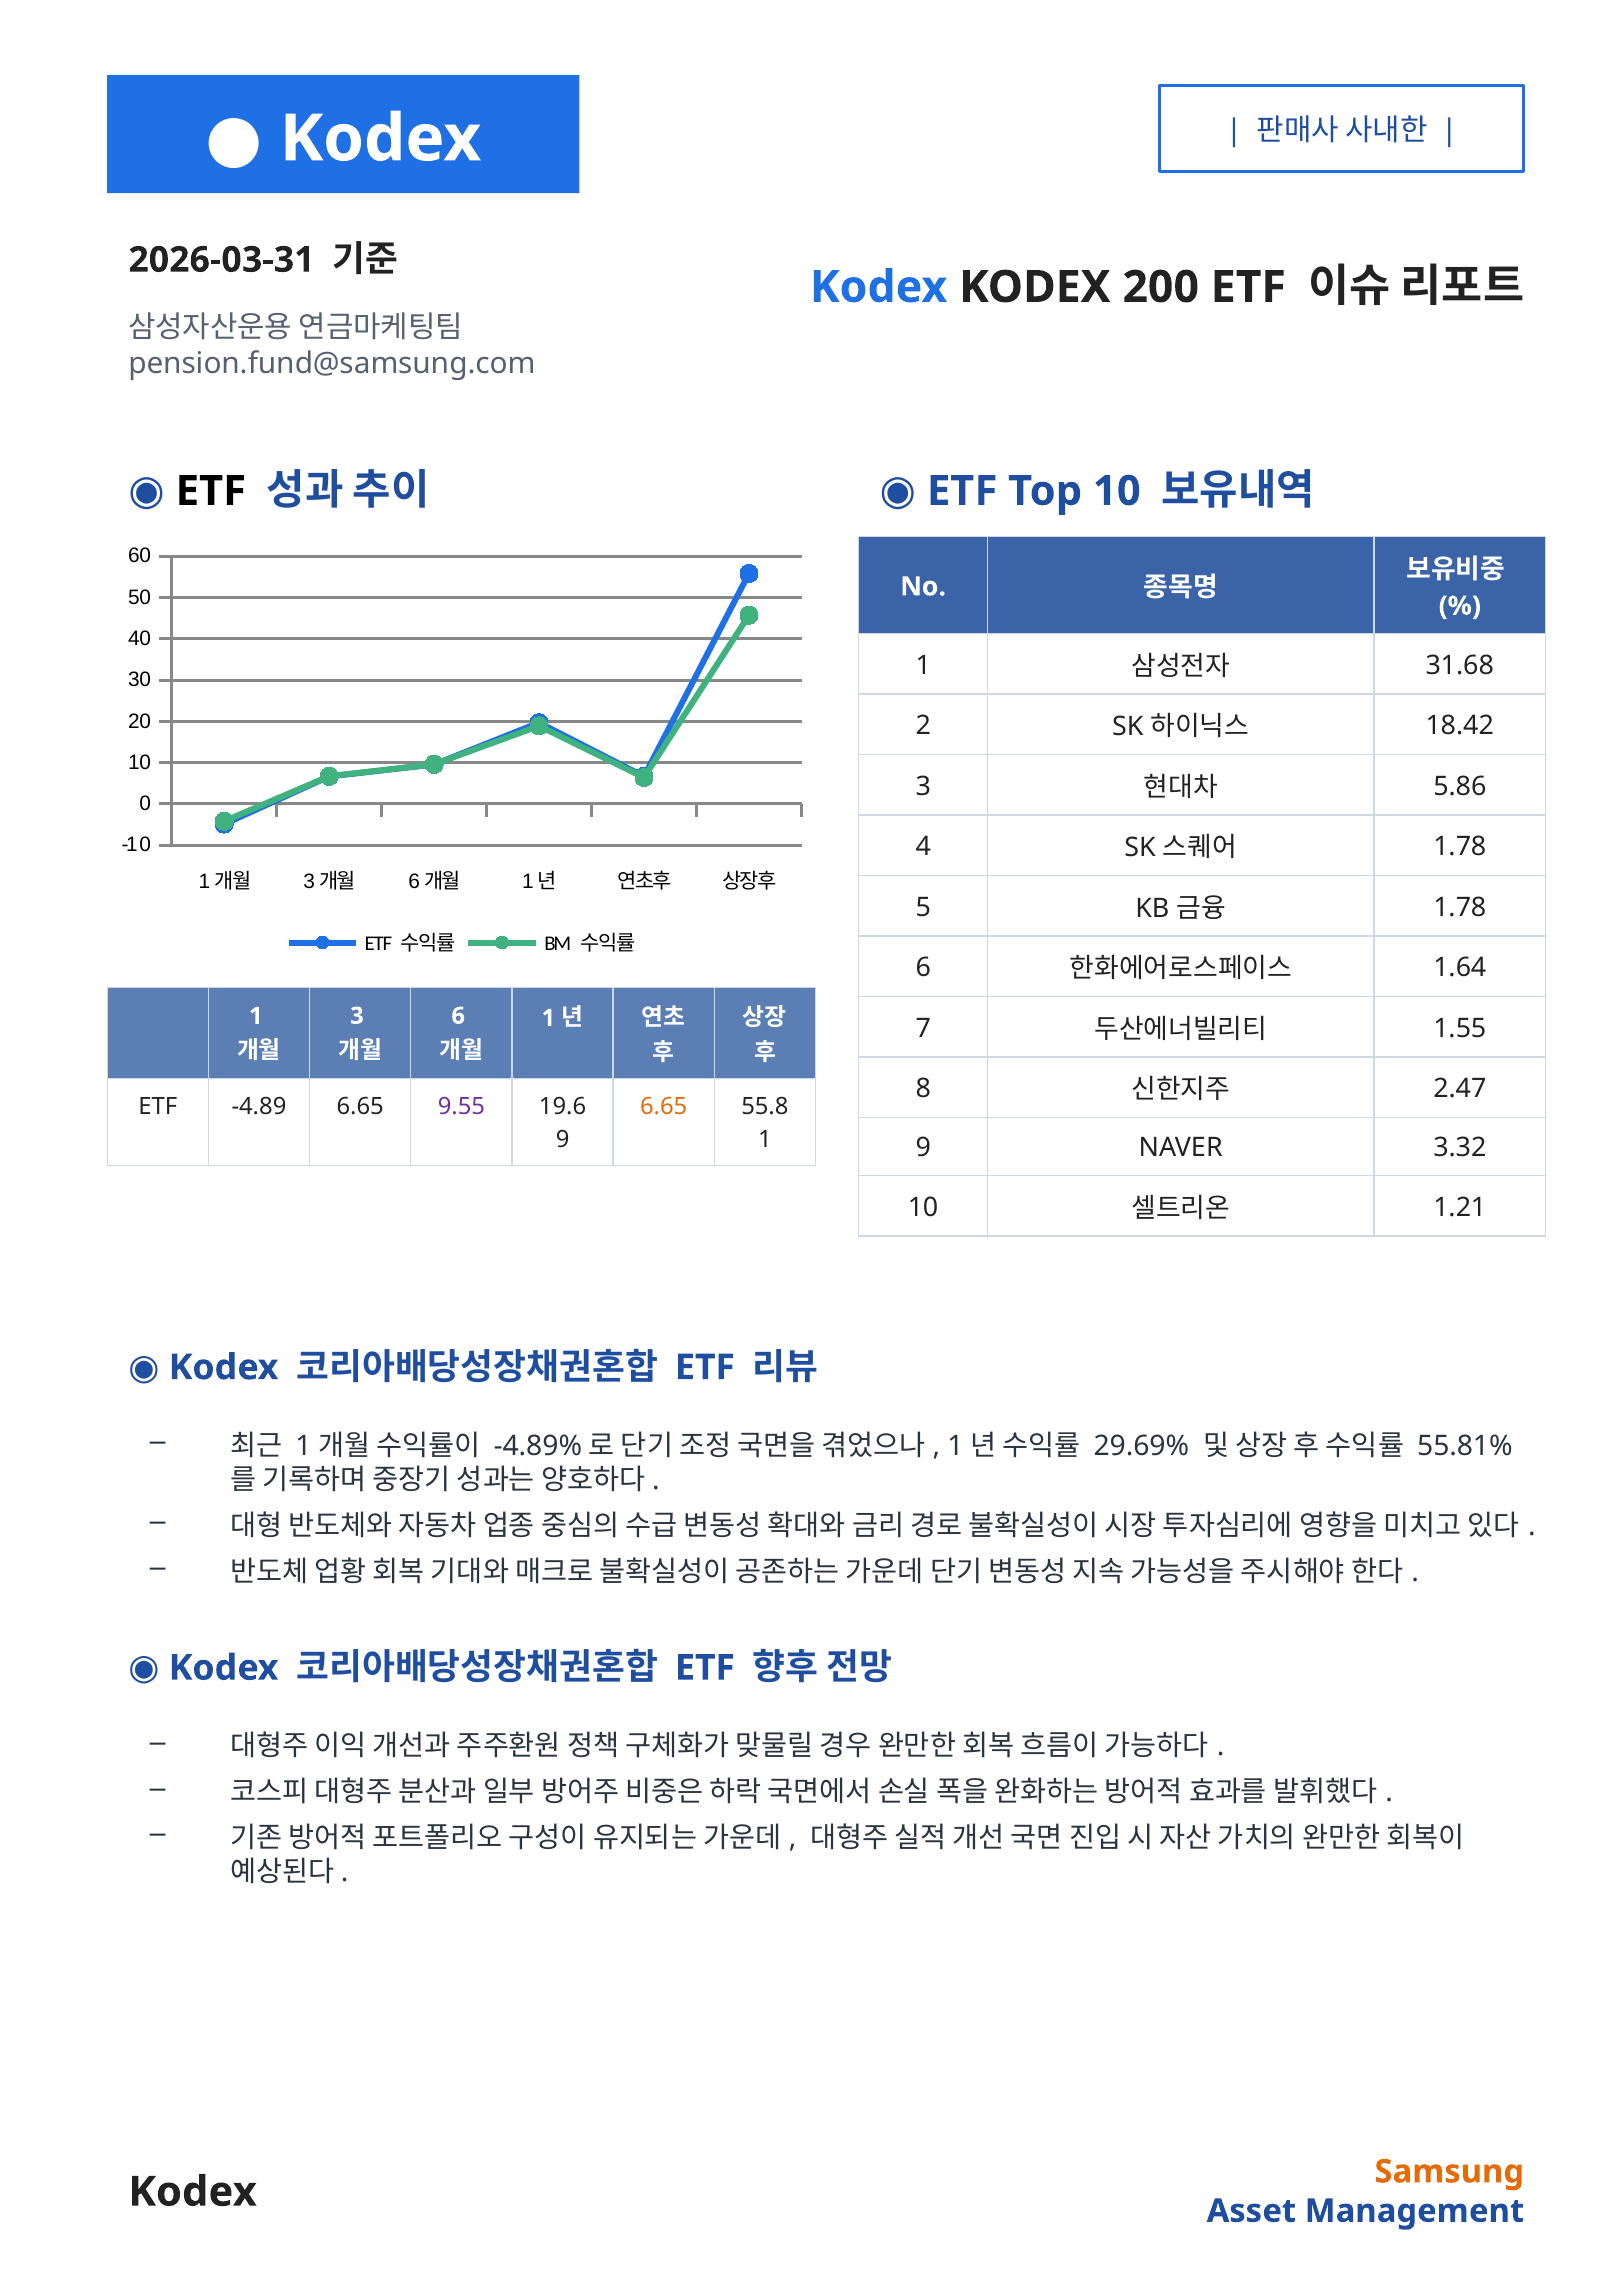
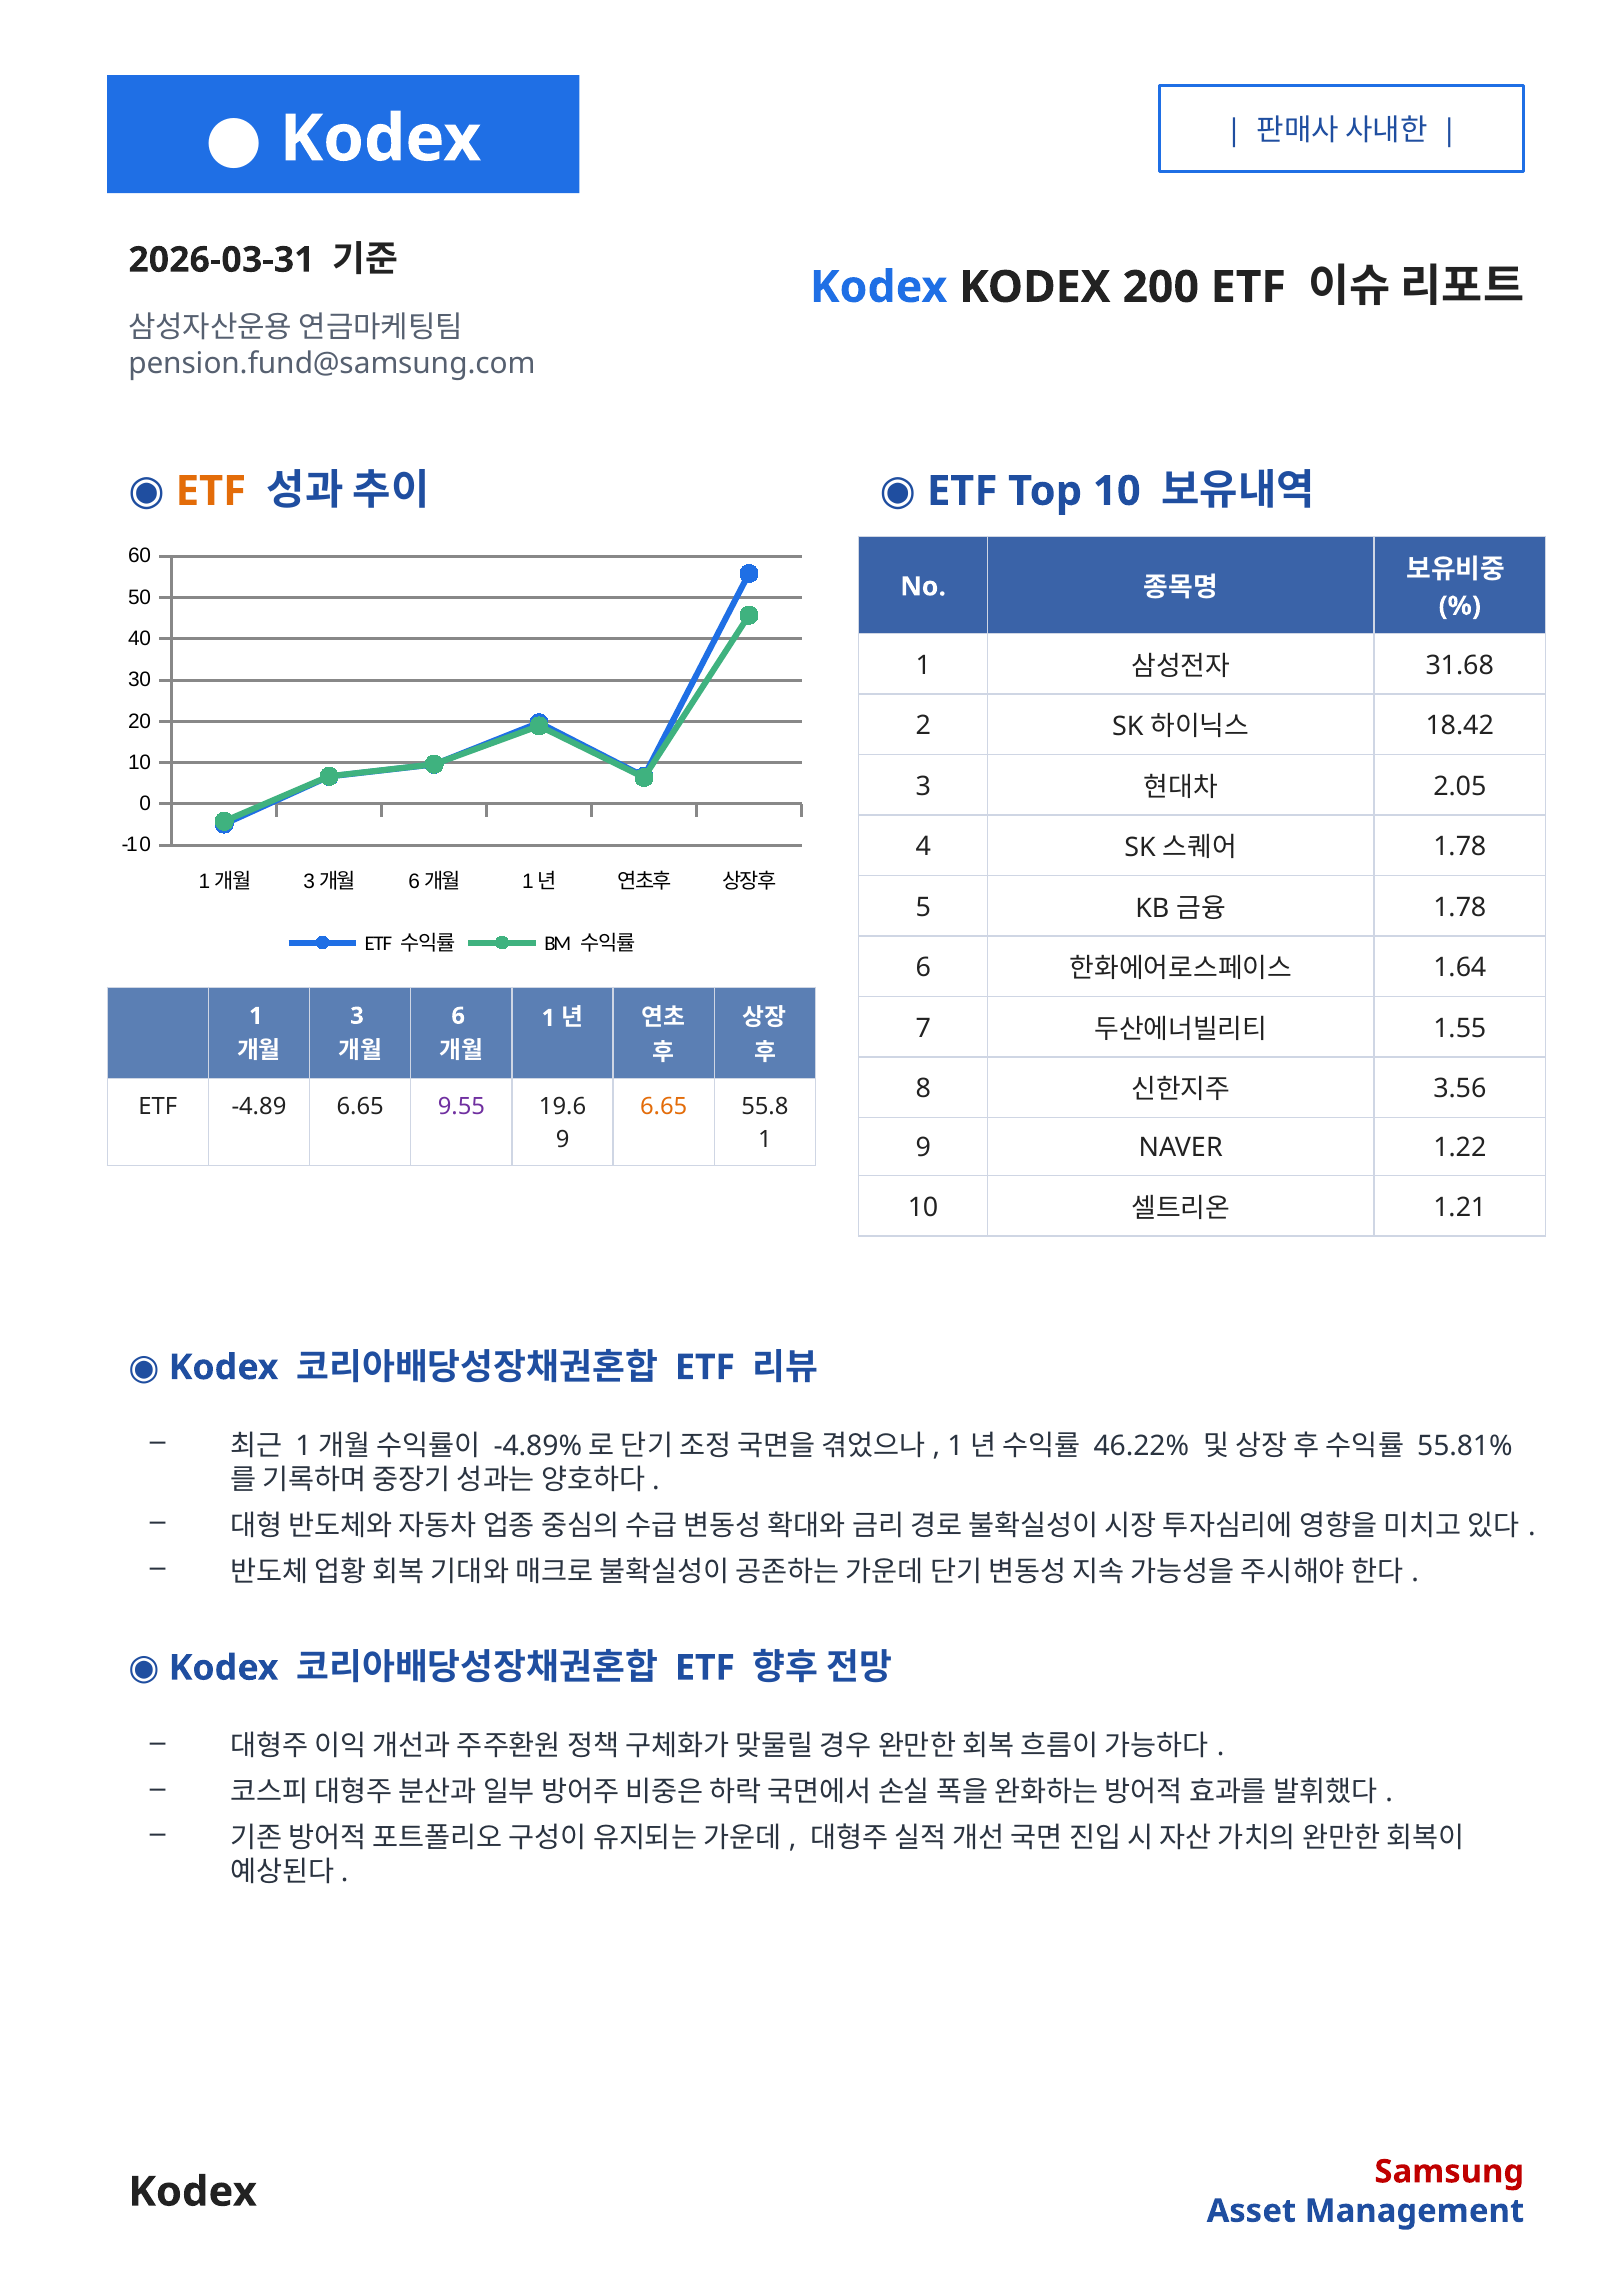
ETF colour: black -> orange (211, 491)
5.86: 5.86 -> 2.05 (1460, 786)
2.47: 2.47 -> 3.56 (1460, 1089)
3.32: 3.32 -> 1.22 (1460, 1148)
29.69%: 29.69% -> 46.22% (1141, 1446)
Samsung colour: orange -> red (1449, 2172)
